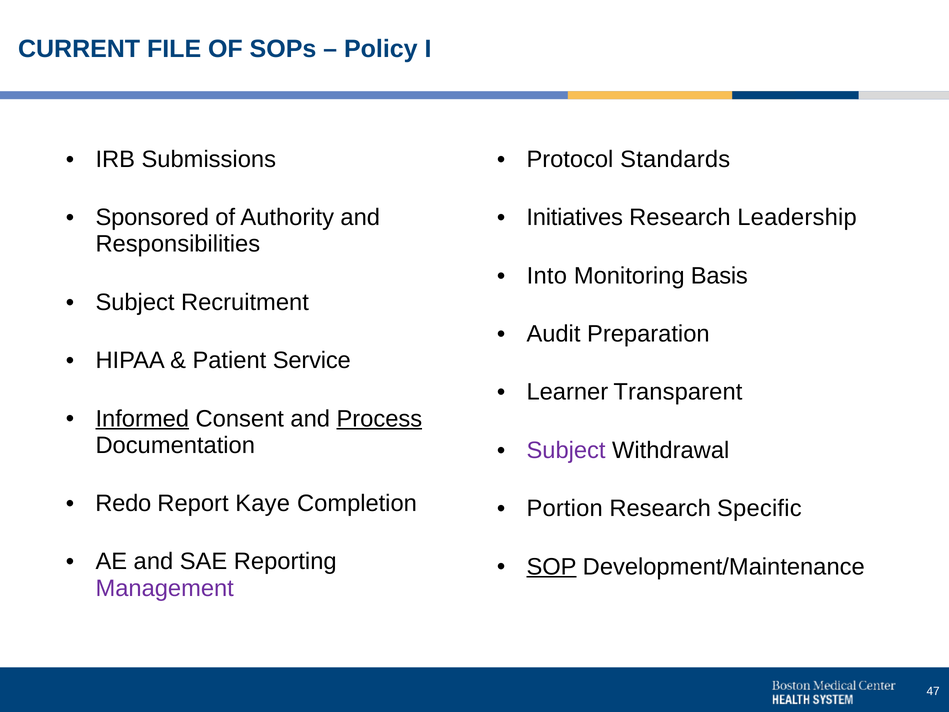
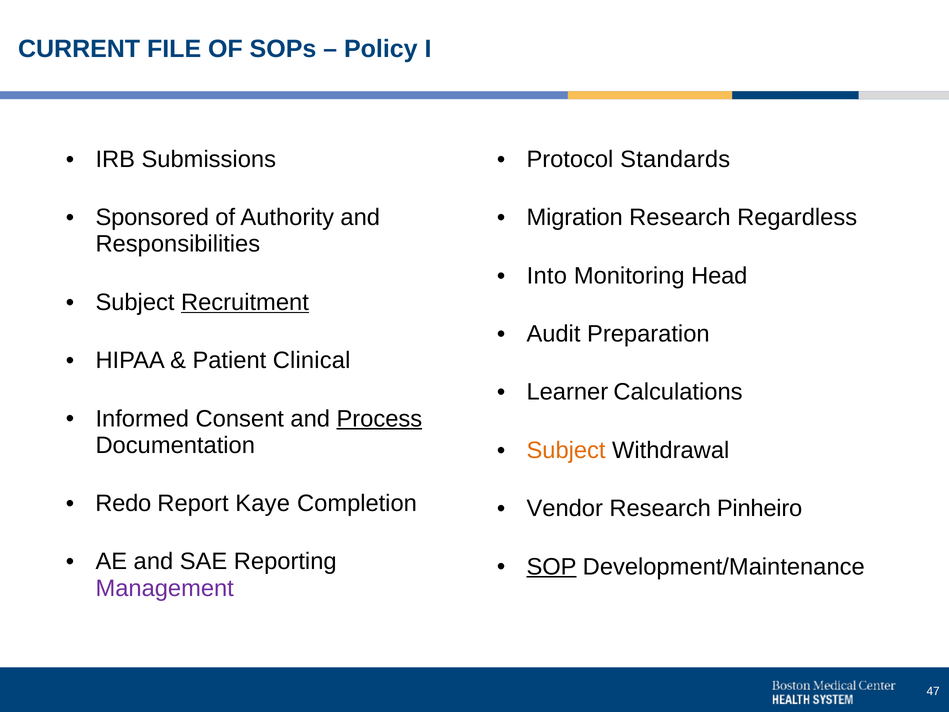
Initiatives: Initiatives -> Migration (575, 217)
Leadership: Leadership -> Regardless (797, 217)
Basis: Basis -> Head (719, 276)
Recruitment underline: none -> present (245, 302)
Service: Service -> Clinical (312, 360)
Transparent: Transparent -> Calculations (678, 392)
Informed underline: present -> none (142, 419)
Subject colour: purple -> orange (566, 450)
Portion: Portion -> Vendor (565, 508)
Specific: Specific -> Pinheiro (760, 508)
